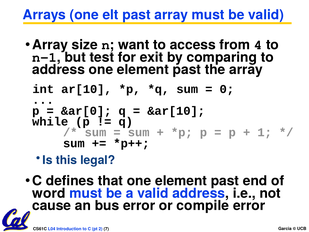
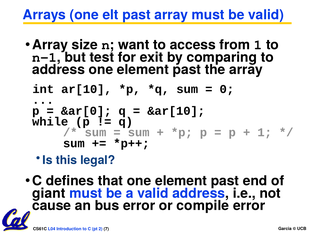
from 4: 4 -> 1 (258, 45)
word: word -> giant (49, 193)
